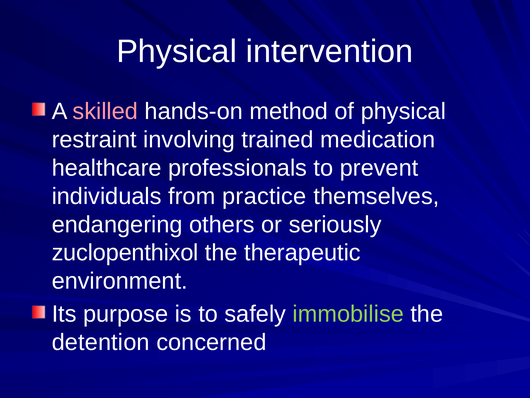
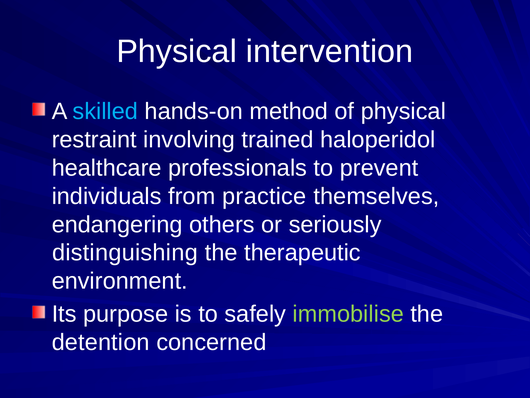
skilled colour: pink -> light blue (105, 111)
medication: medication -> haloperidol (378, 139)
zuclopenthixol: zuclopenthixol -> distinguishing (125, 253)
